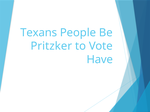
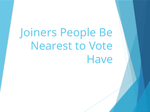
Texans: Texans -> Joiners (39, 33)
Pritzker: Pritzker -> Nearest (51, 46)
